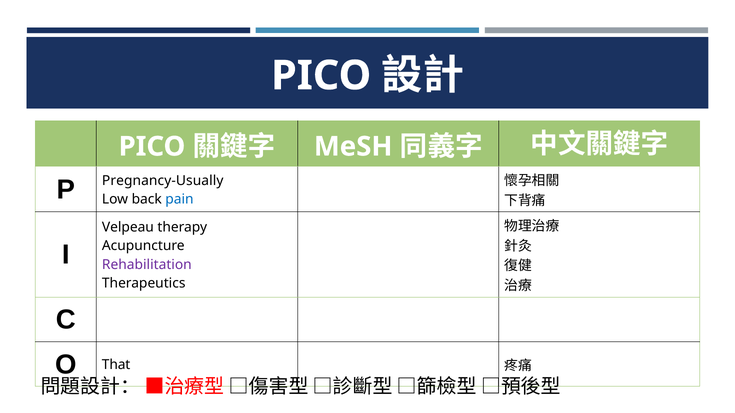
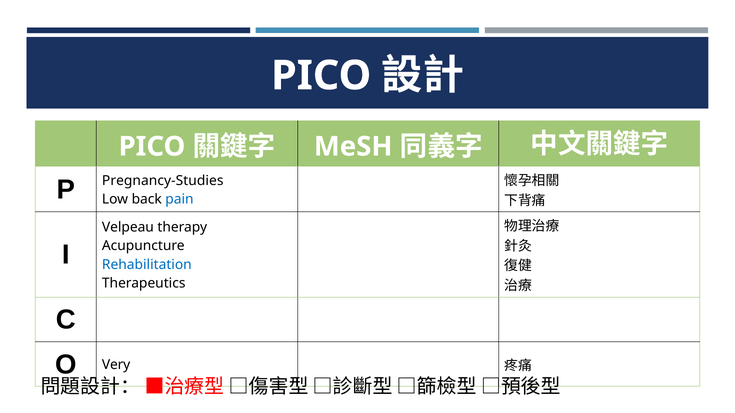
Pregnancy-Usually: Pregnancy-Usually -> Pregnancy-Studies (163, 181)
Rehabilitation colour: purple -> blue (147, 265)
That: That -> Very (116, 365)
